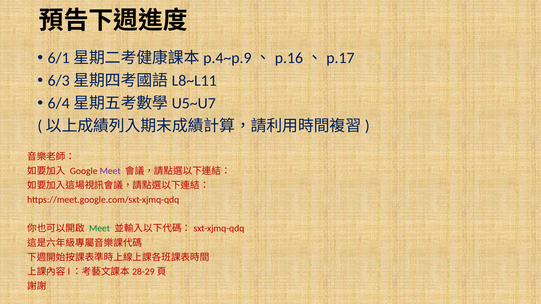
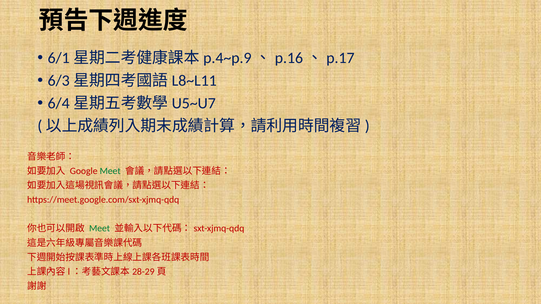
Meet colour: purple -> green (110, 171)
